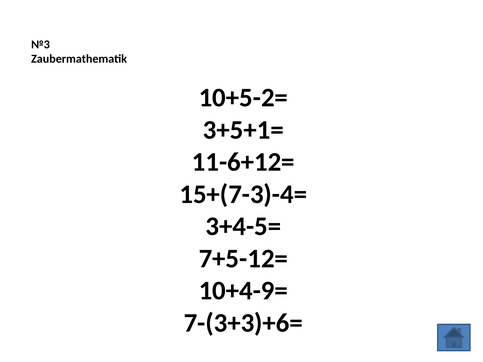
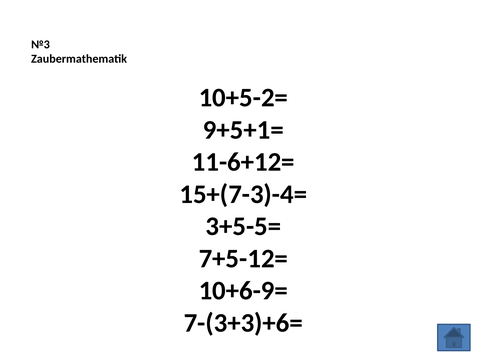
3+5+1=: 3+5+1= -> 9+5+1= (243, 130)
3+4-5=: 3+4-5= -> 3+5-5= (243, 227)
10+4-9=: 10+4-9= -> 10+6-9= (243, 291)
